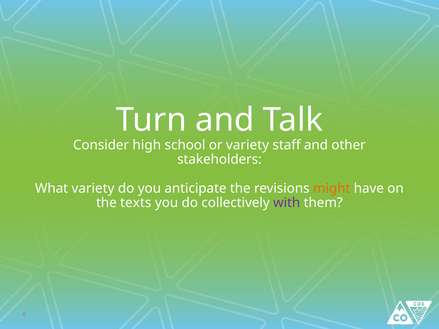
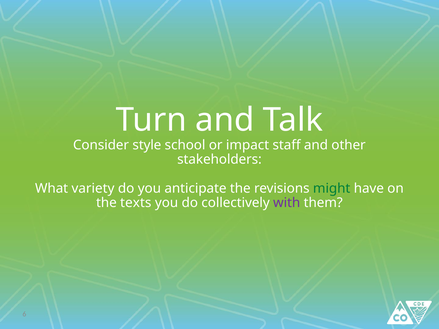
high: high -> style (147, 145)
or variety: variety -> impact (248, 145)
might colour: orange -> green (332, 188)
